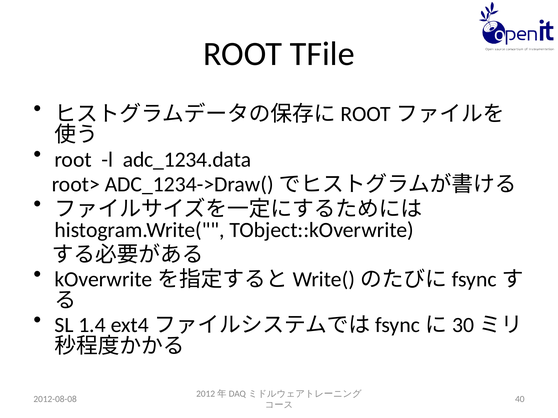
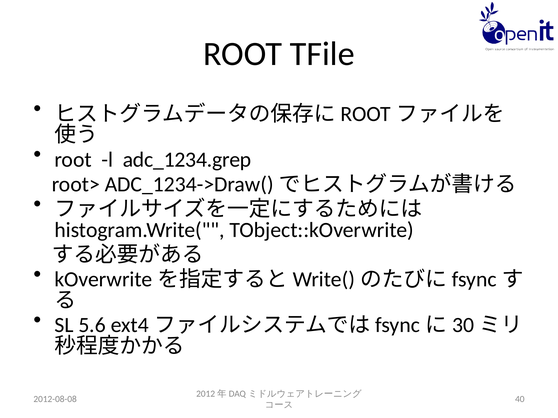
adc_1234.data: adc_1234.data -> adc_1234.grep (187, 160)
1.4: 1.4 -> 5.6 (92, 325)
